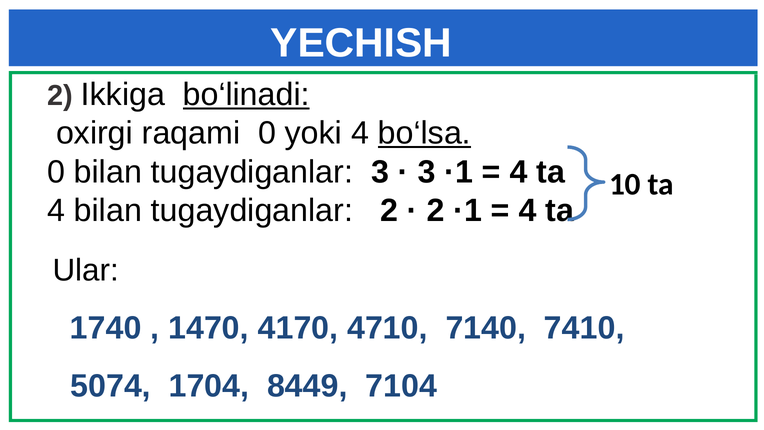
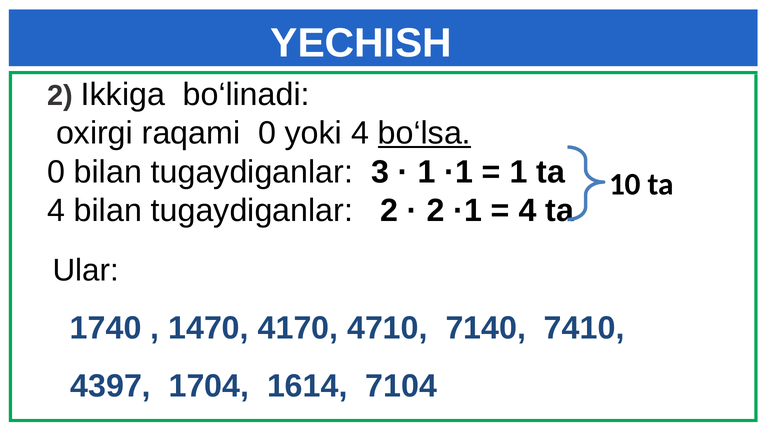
bo‘linadi underline: present -> none (246, 95)
3: 3 -> 1 (426, 172)
4: 4 -> 1 (519, 172)
5074: 5074 -> 4397 (111, 386)
8449: 8449 -> 1614 (307, 386)
